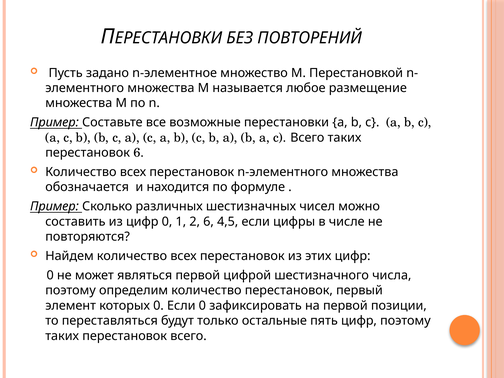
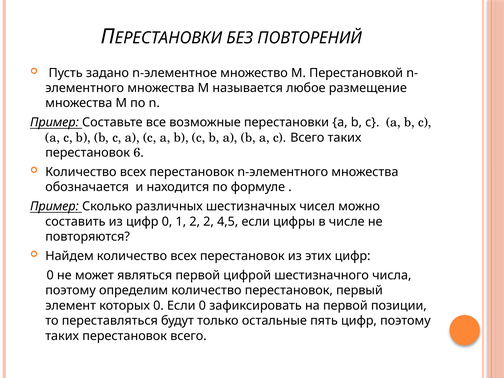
2 6: 6 -> 2 (209, 222)
